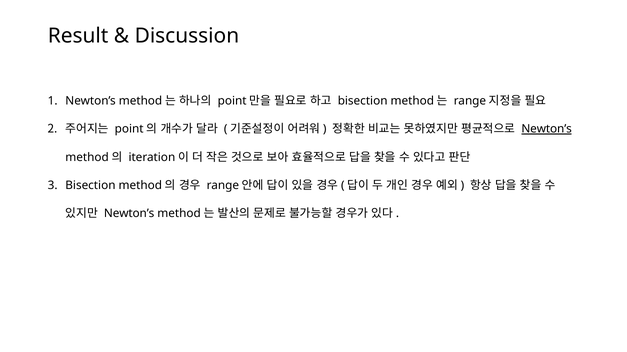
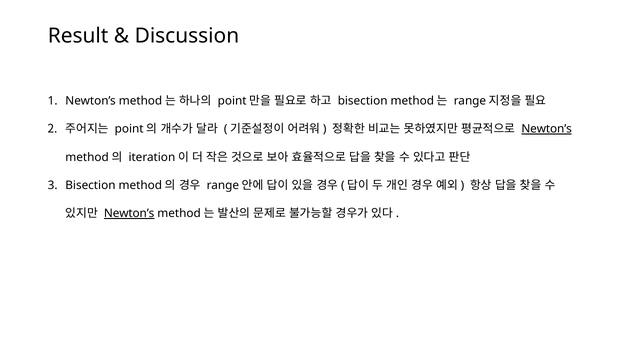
Newton’s underline: none -> present (129, 214)
